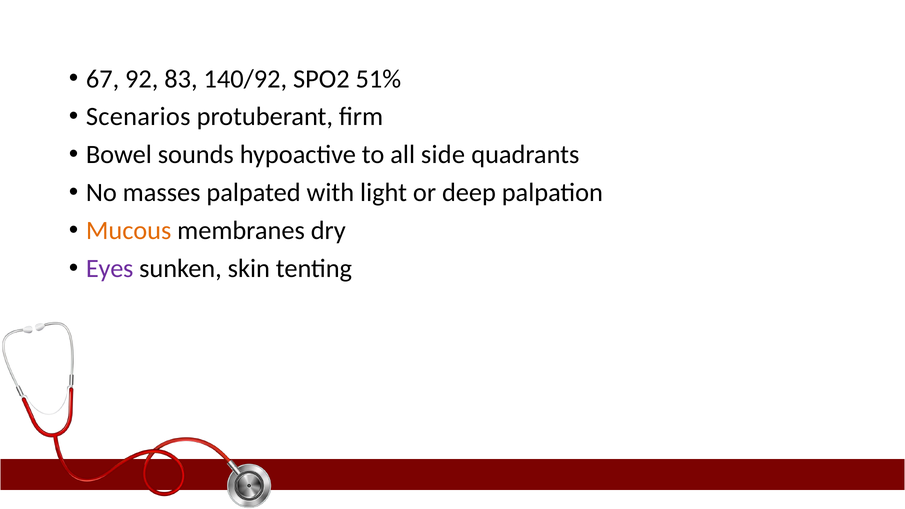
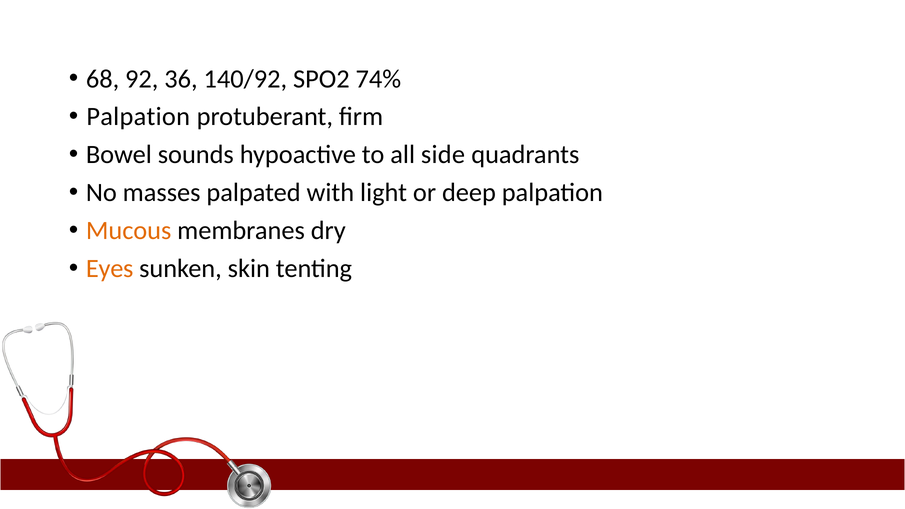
67: 67 -> 68 (103, 79)
83: 83 -> 36 (181, 79)
51%: 51% -> 74% (378, 79)
Scenarios: Scenarios -> Palpation (138, 117)
Eyes colour: purple -> orange (110, 269)
